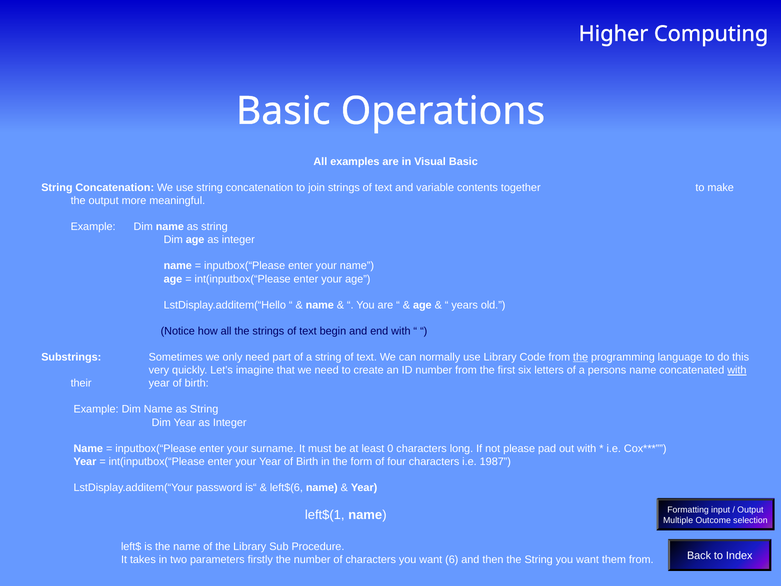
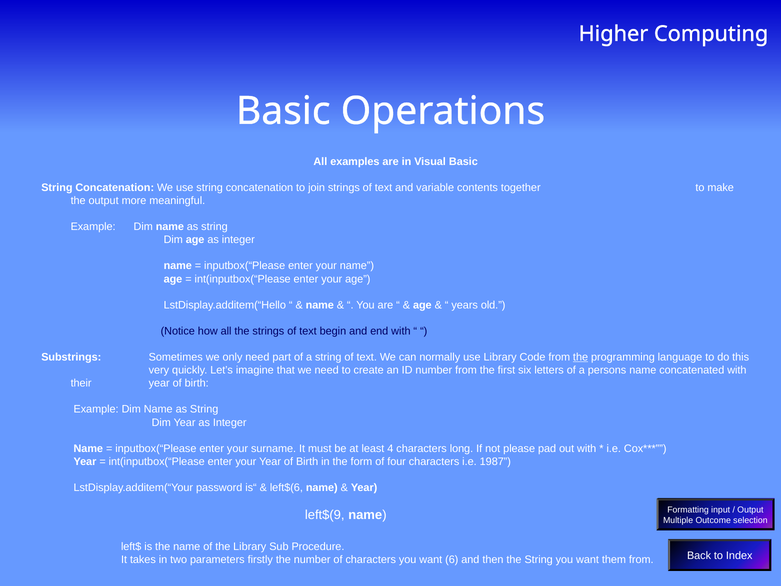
with underline: present -> none (737, 370)
0: 0 -> 4 (390, 448)
left$(1: left$(1 -> left$(9 (325, 515)
